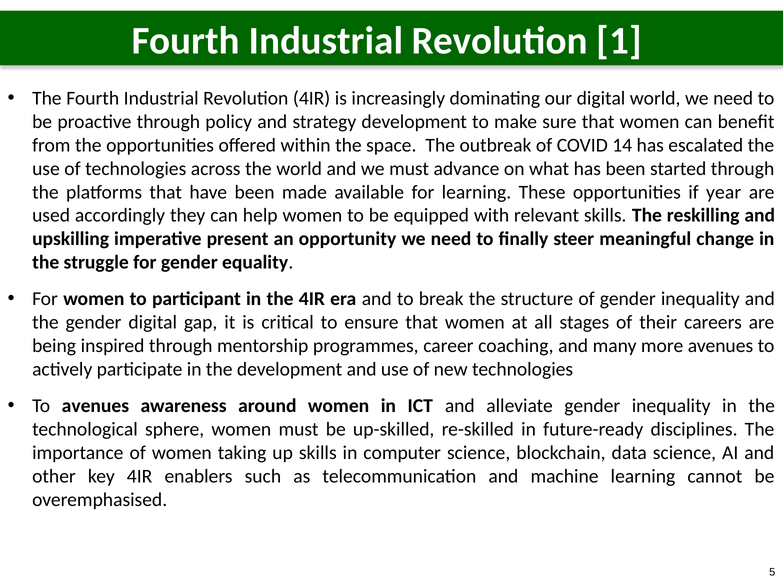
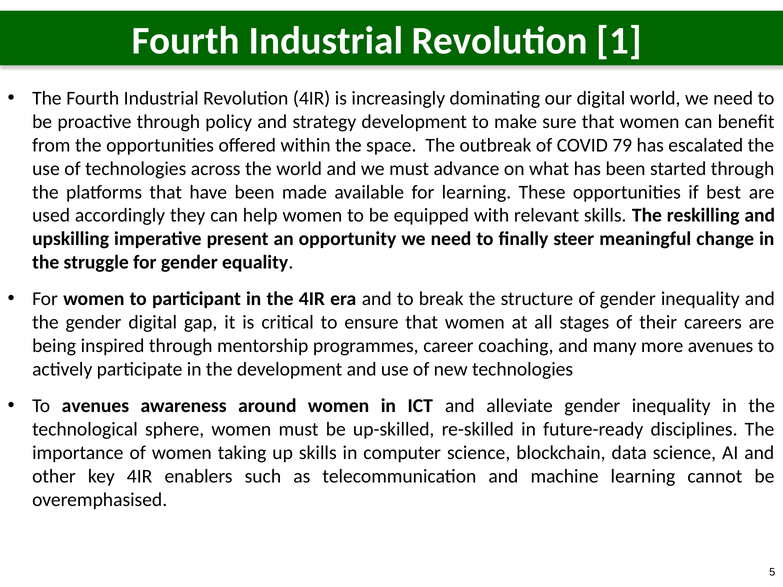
14: 14 -> 79 (622, 145)
year: year -> best (724, 192)
